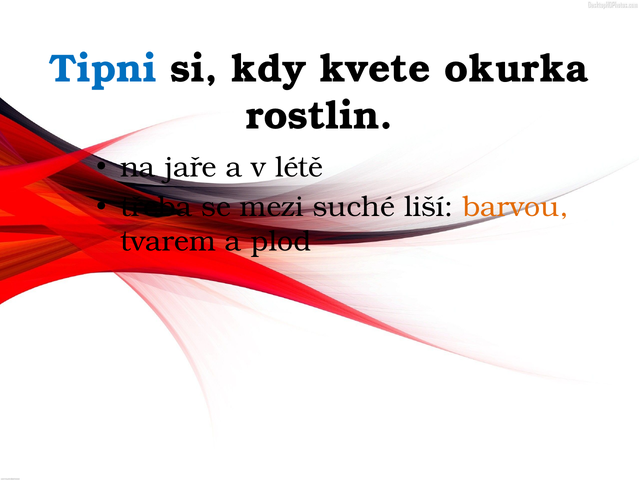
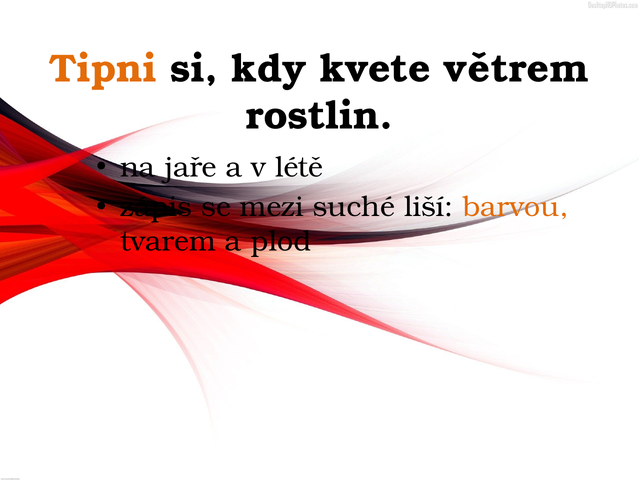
Tipni colour: blue -> orange (103, 69)
okurka: okurka -> větrem (516, 69)
třeba: třeba -> zápis (156, 207)
